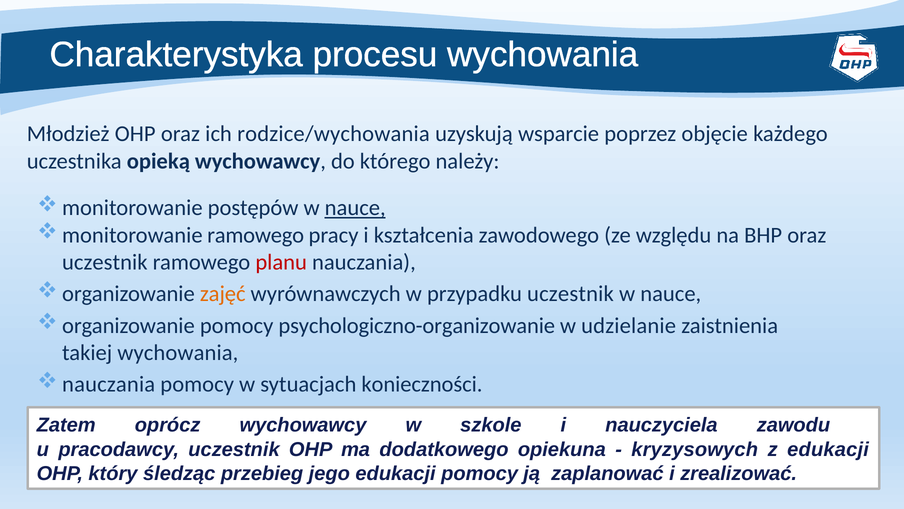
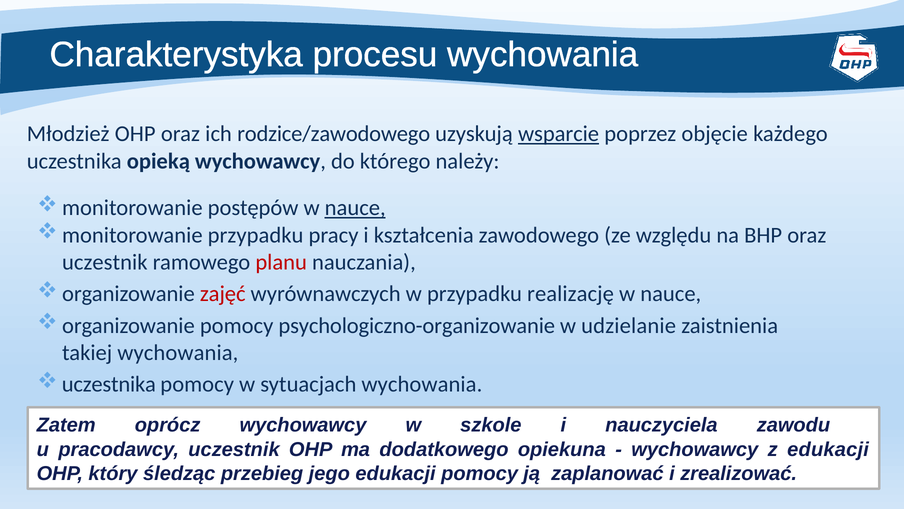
rodzice/wychowania: rodzice/wychowania -> rodzice/zawodowego (334, 134)
wsparcie underline: none -> present (559, 134)
monitorowanie ramowego: ramowego -> przypadku (256, 235)
zajęć colour: orange -> red (223, 294)
przypadku uczestnik: uczestnik -> realizację (571, 294)
nauczania: nauczania -> uczestnika (109, 384)
sytuacjach konieczności: konieczności -> wychowania (422, 384)
kryzysowych: kryzysowych -> wychowawcy (695, 449)
